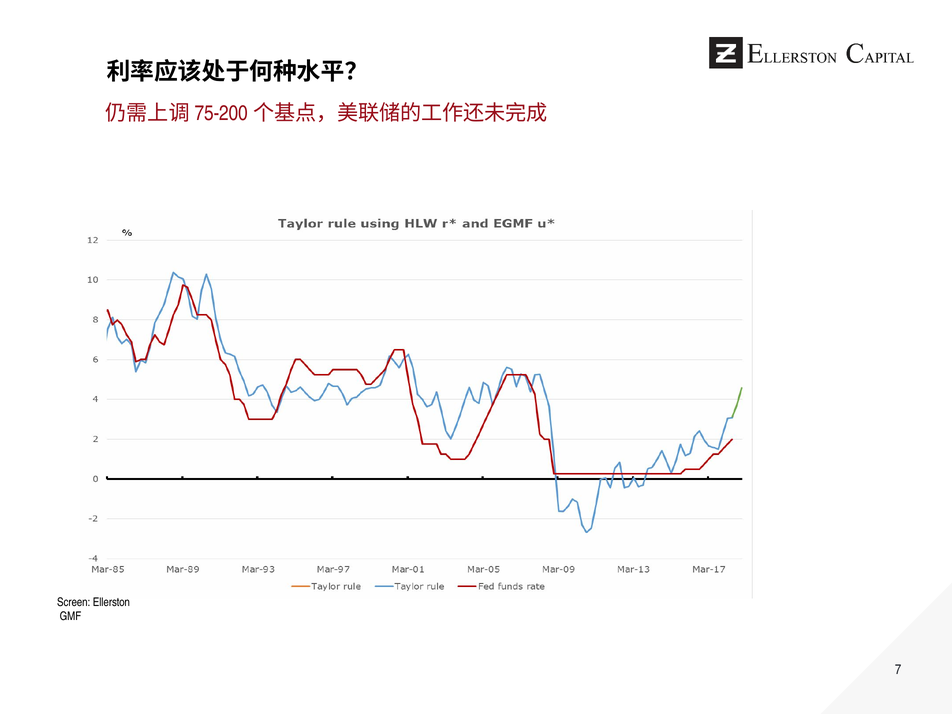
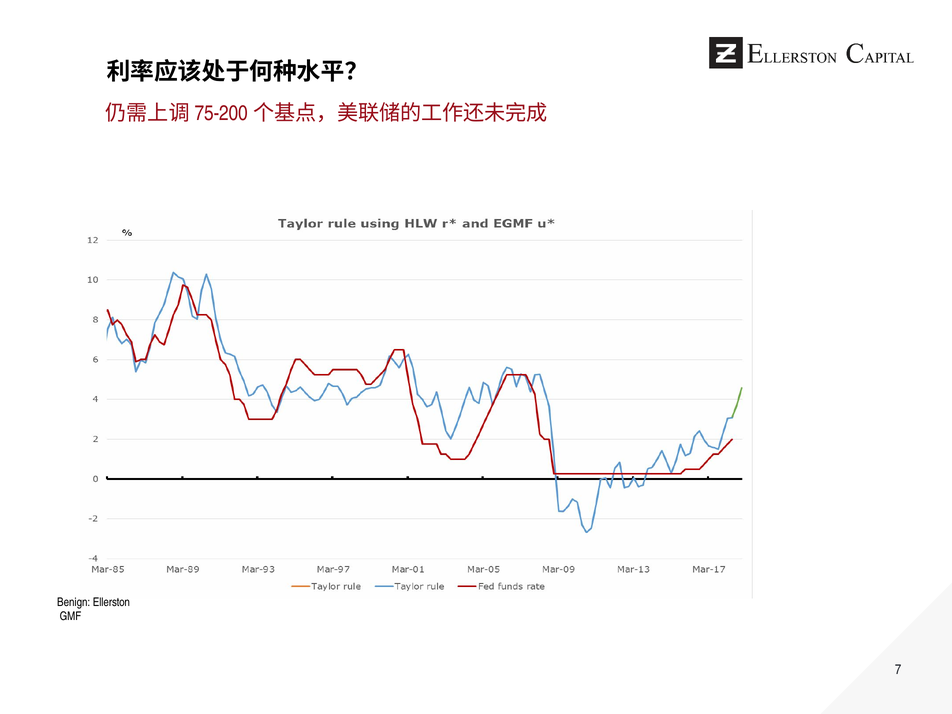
Screen: Screen -> Benign (74, 602)
